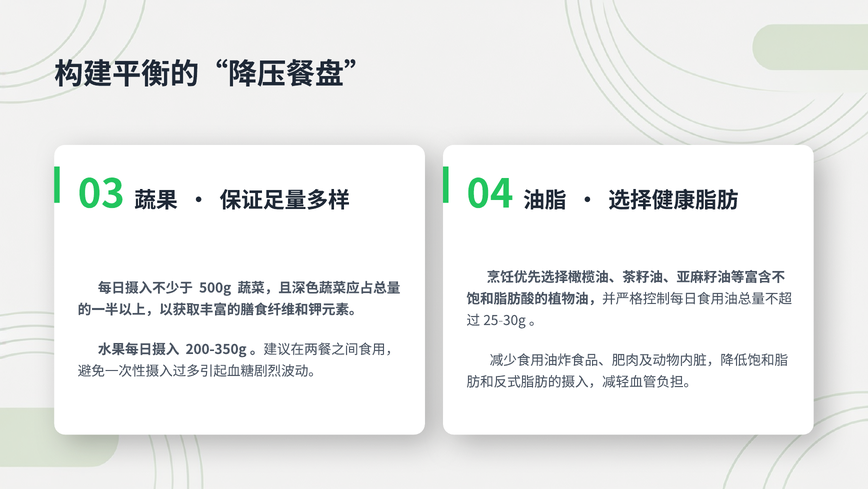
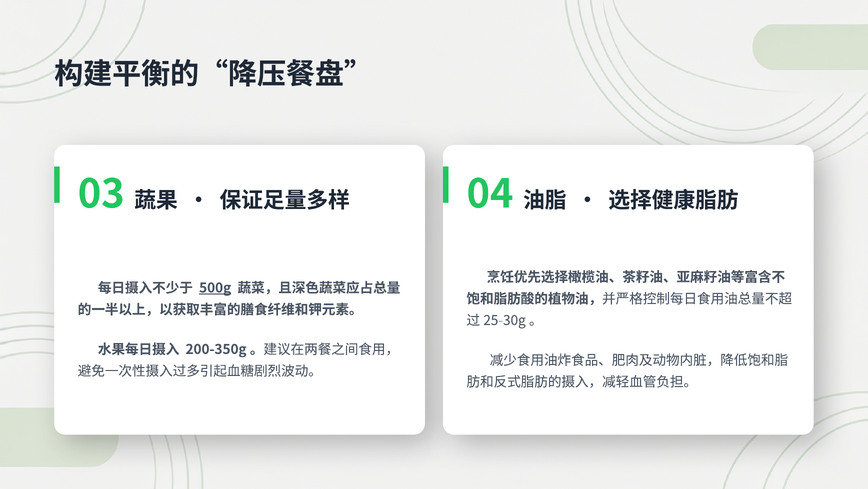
500g underline: none -> present (215, 288)
